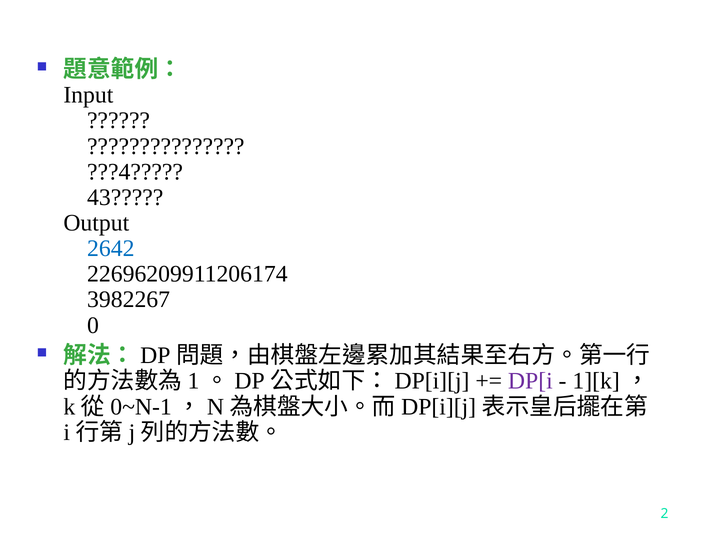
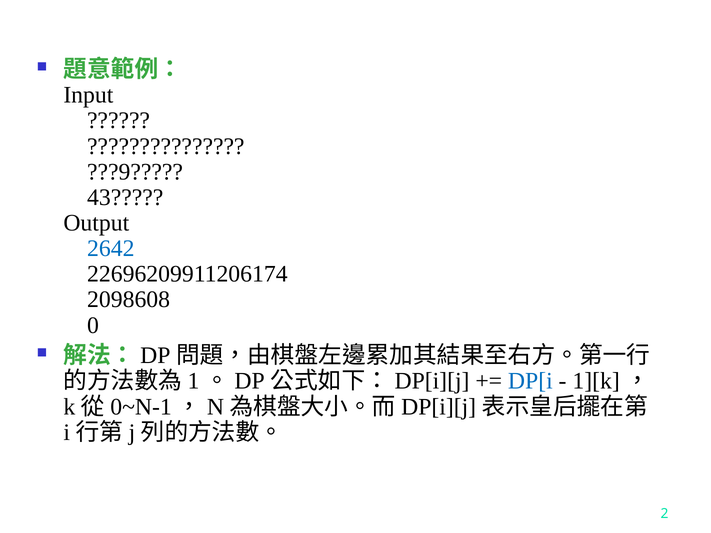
???4: ???4 -> ???9 (135, 172)
3982267: 3982267 -> 2098608 (129, 300)
DP[i colour: purple -> blue (530, 381)
